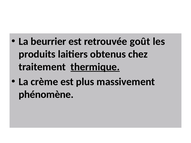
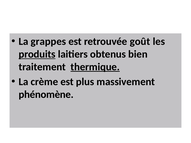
beurrier: beurrier -> grappes (48, 41)
produits underline: none -> present (37, 54)
chez: chez -> bien (138, 54)
